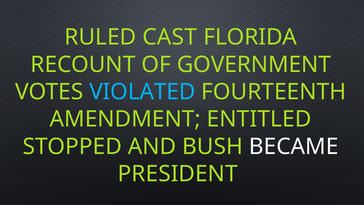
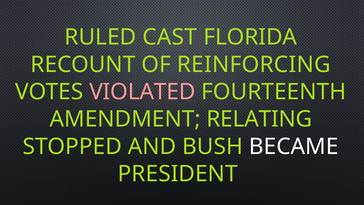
GOVERNMENT: GOVERNMENT -> REINFORCING (254, 64)
VIOLATED colour: light blue -> pink (142, 92)
ENTITLED: ENTITLED -> RELATING (259, 119)
